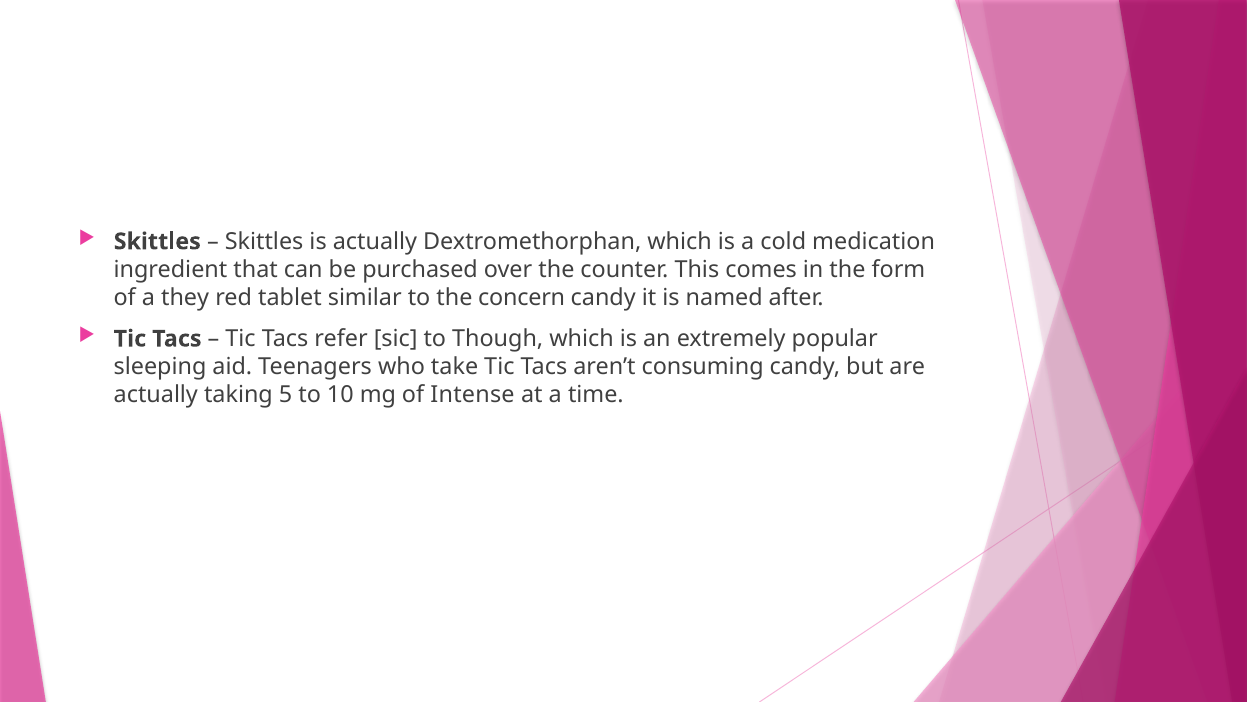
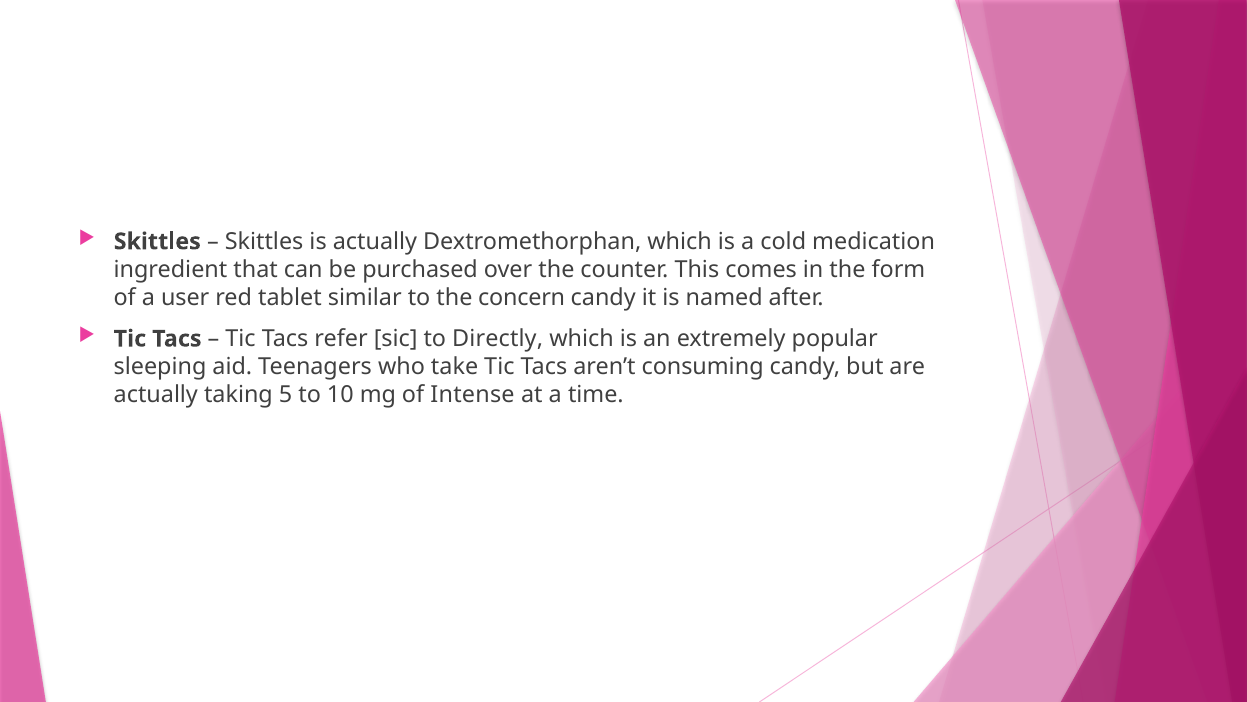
they: they -> user (185, 297)
Though: Though -> Directly (498, 339)
